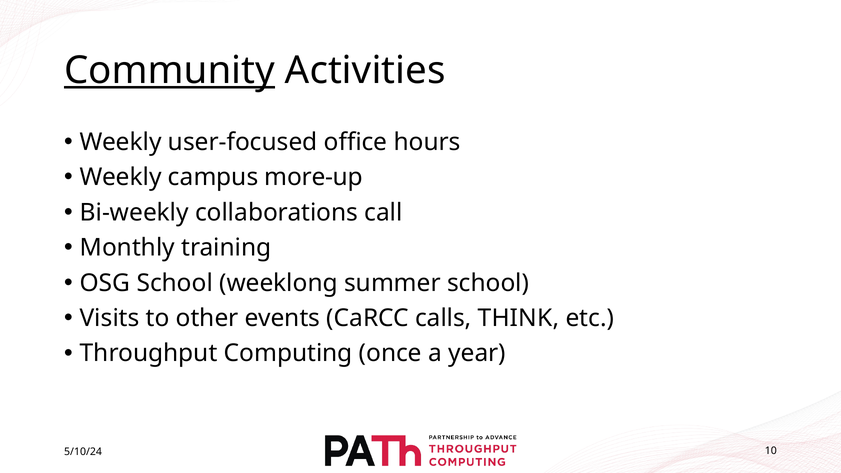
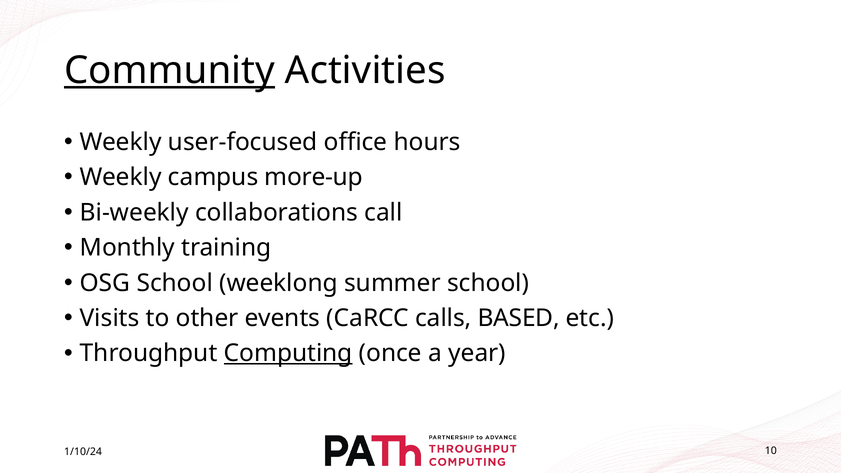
THINK: THINK -> BASED (519, 318)
Computing underline: none -> present (288, 353)
5/10/24: 5/10/24 -> 1/10/24 (83, 452)
